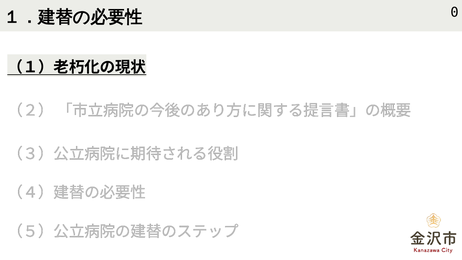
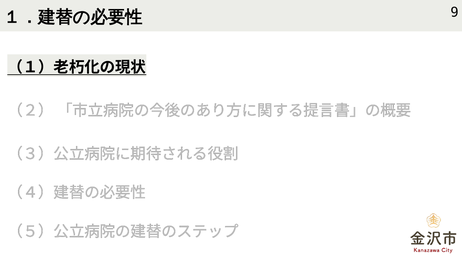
0: 0 -> 9 (455, 12)
